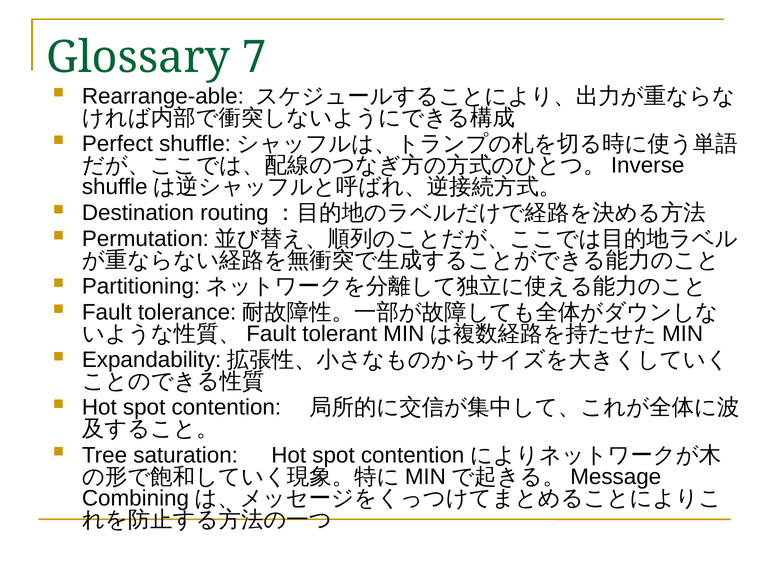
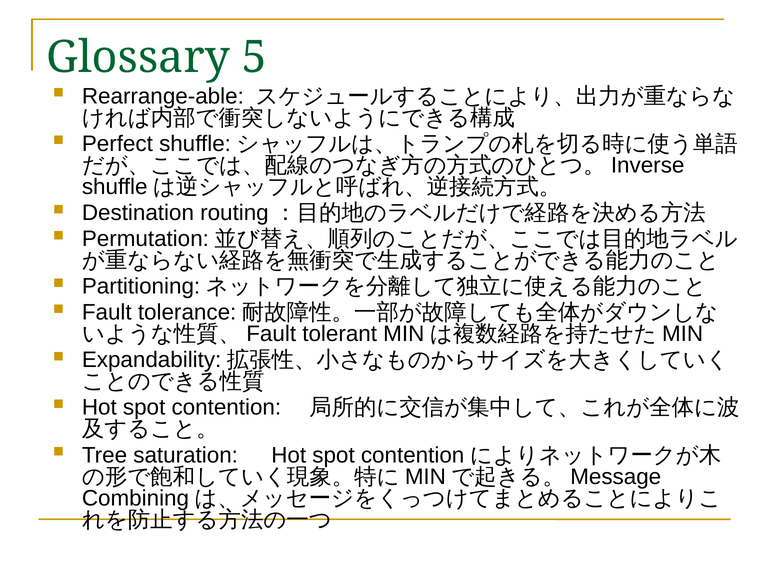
7: 7 -> 5 (254, 57)
